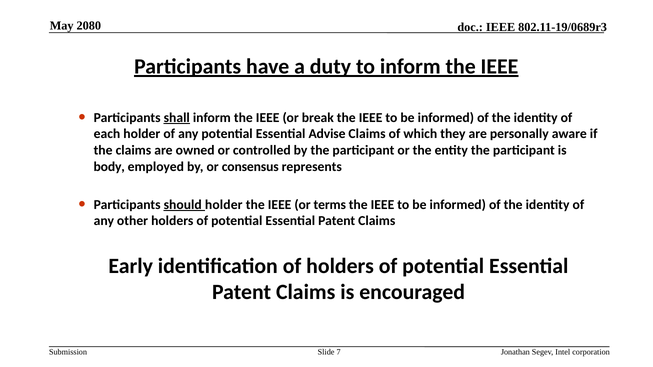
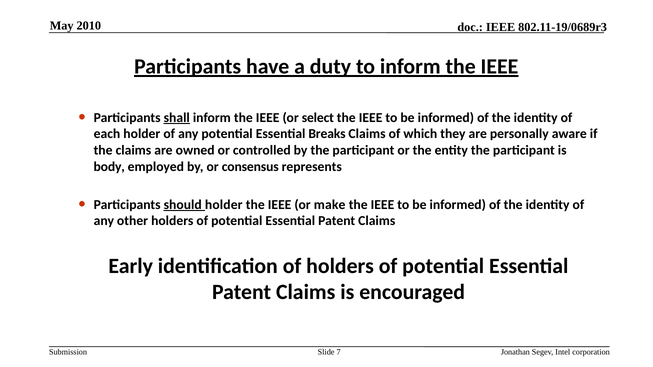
2080: 2080 -> 2010 (89, 26)
break: break -> select (318, 118)
Advise: Advise -> Breaks (327, 134)
terms: terms -> make (330, 205)
